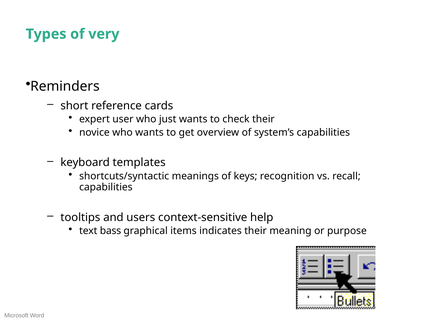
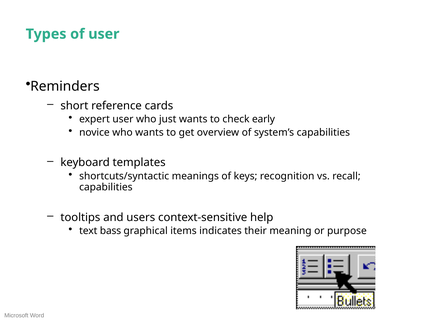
of very: very -> user (104, 34)
check their: their -> early (263, 119)
